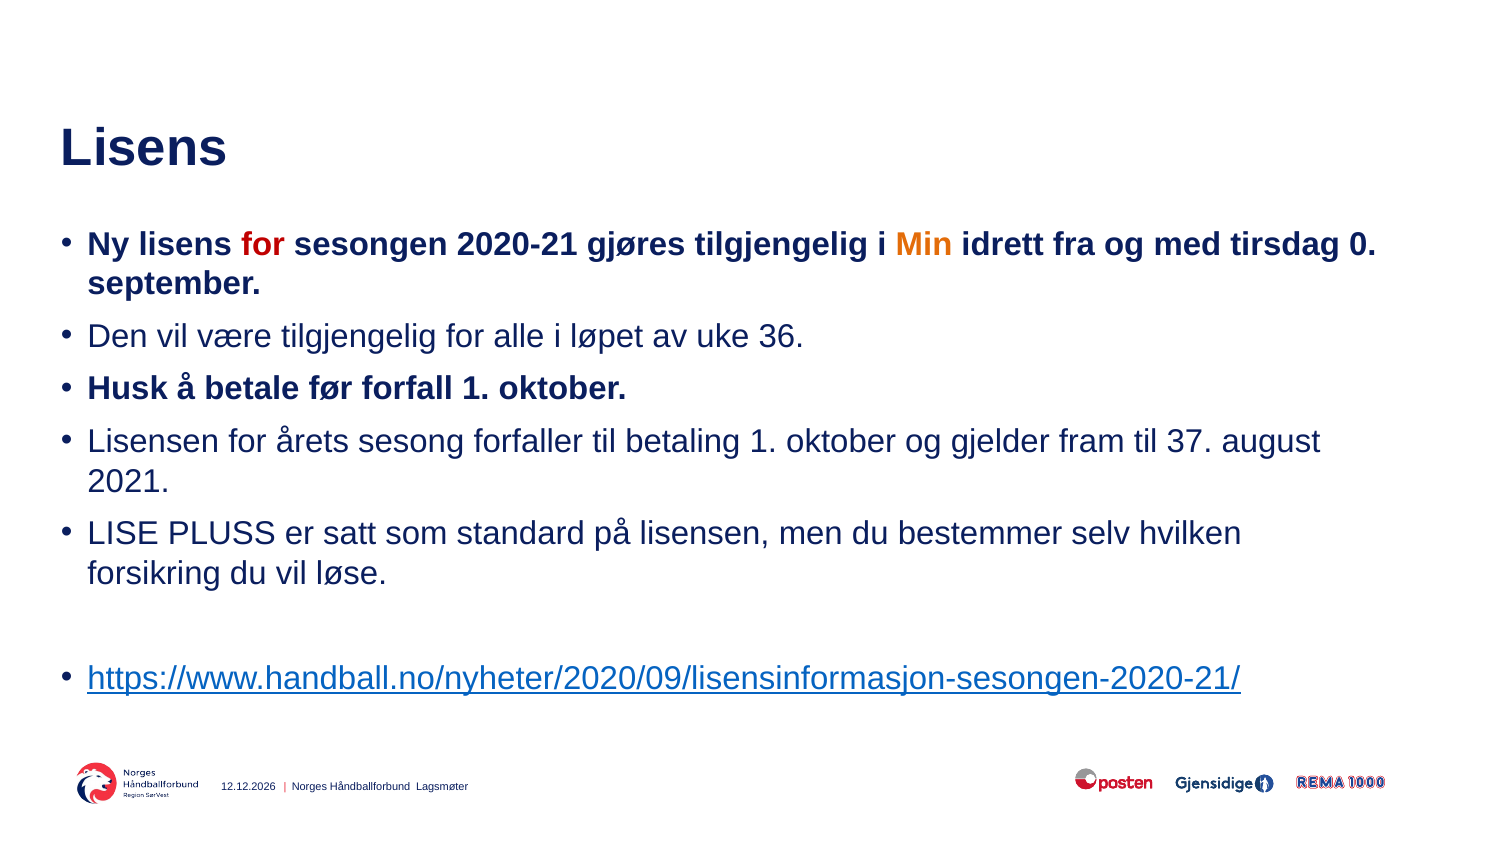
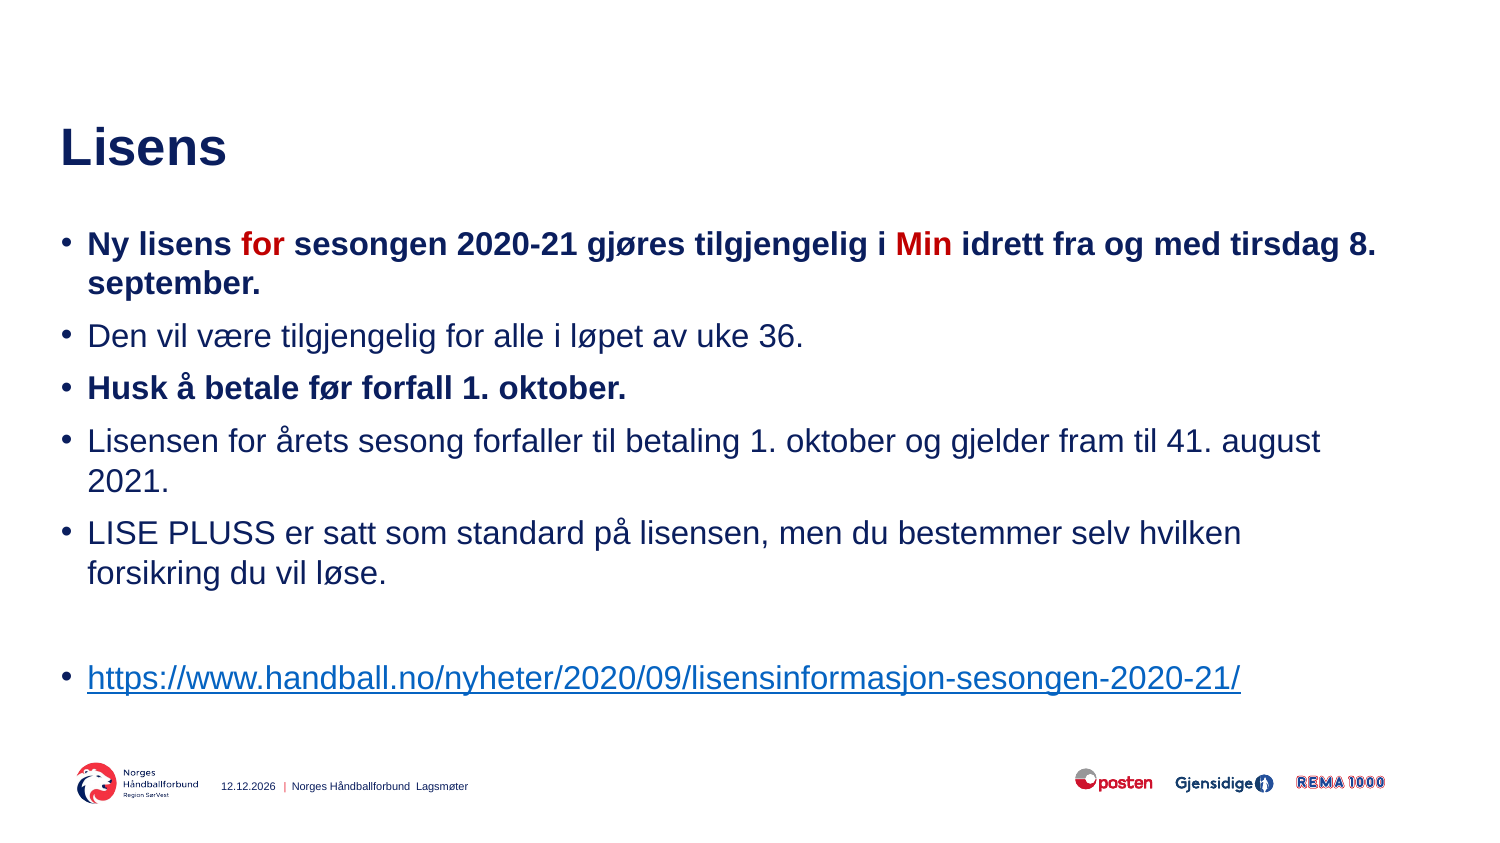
Min colour: orange -> red (924, 244)
0: 0 -> 8 (1363, 244)
37: 37 -> 41 (1190, 442)
